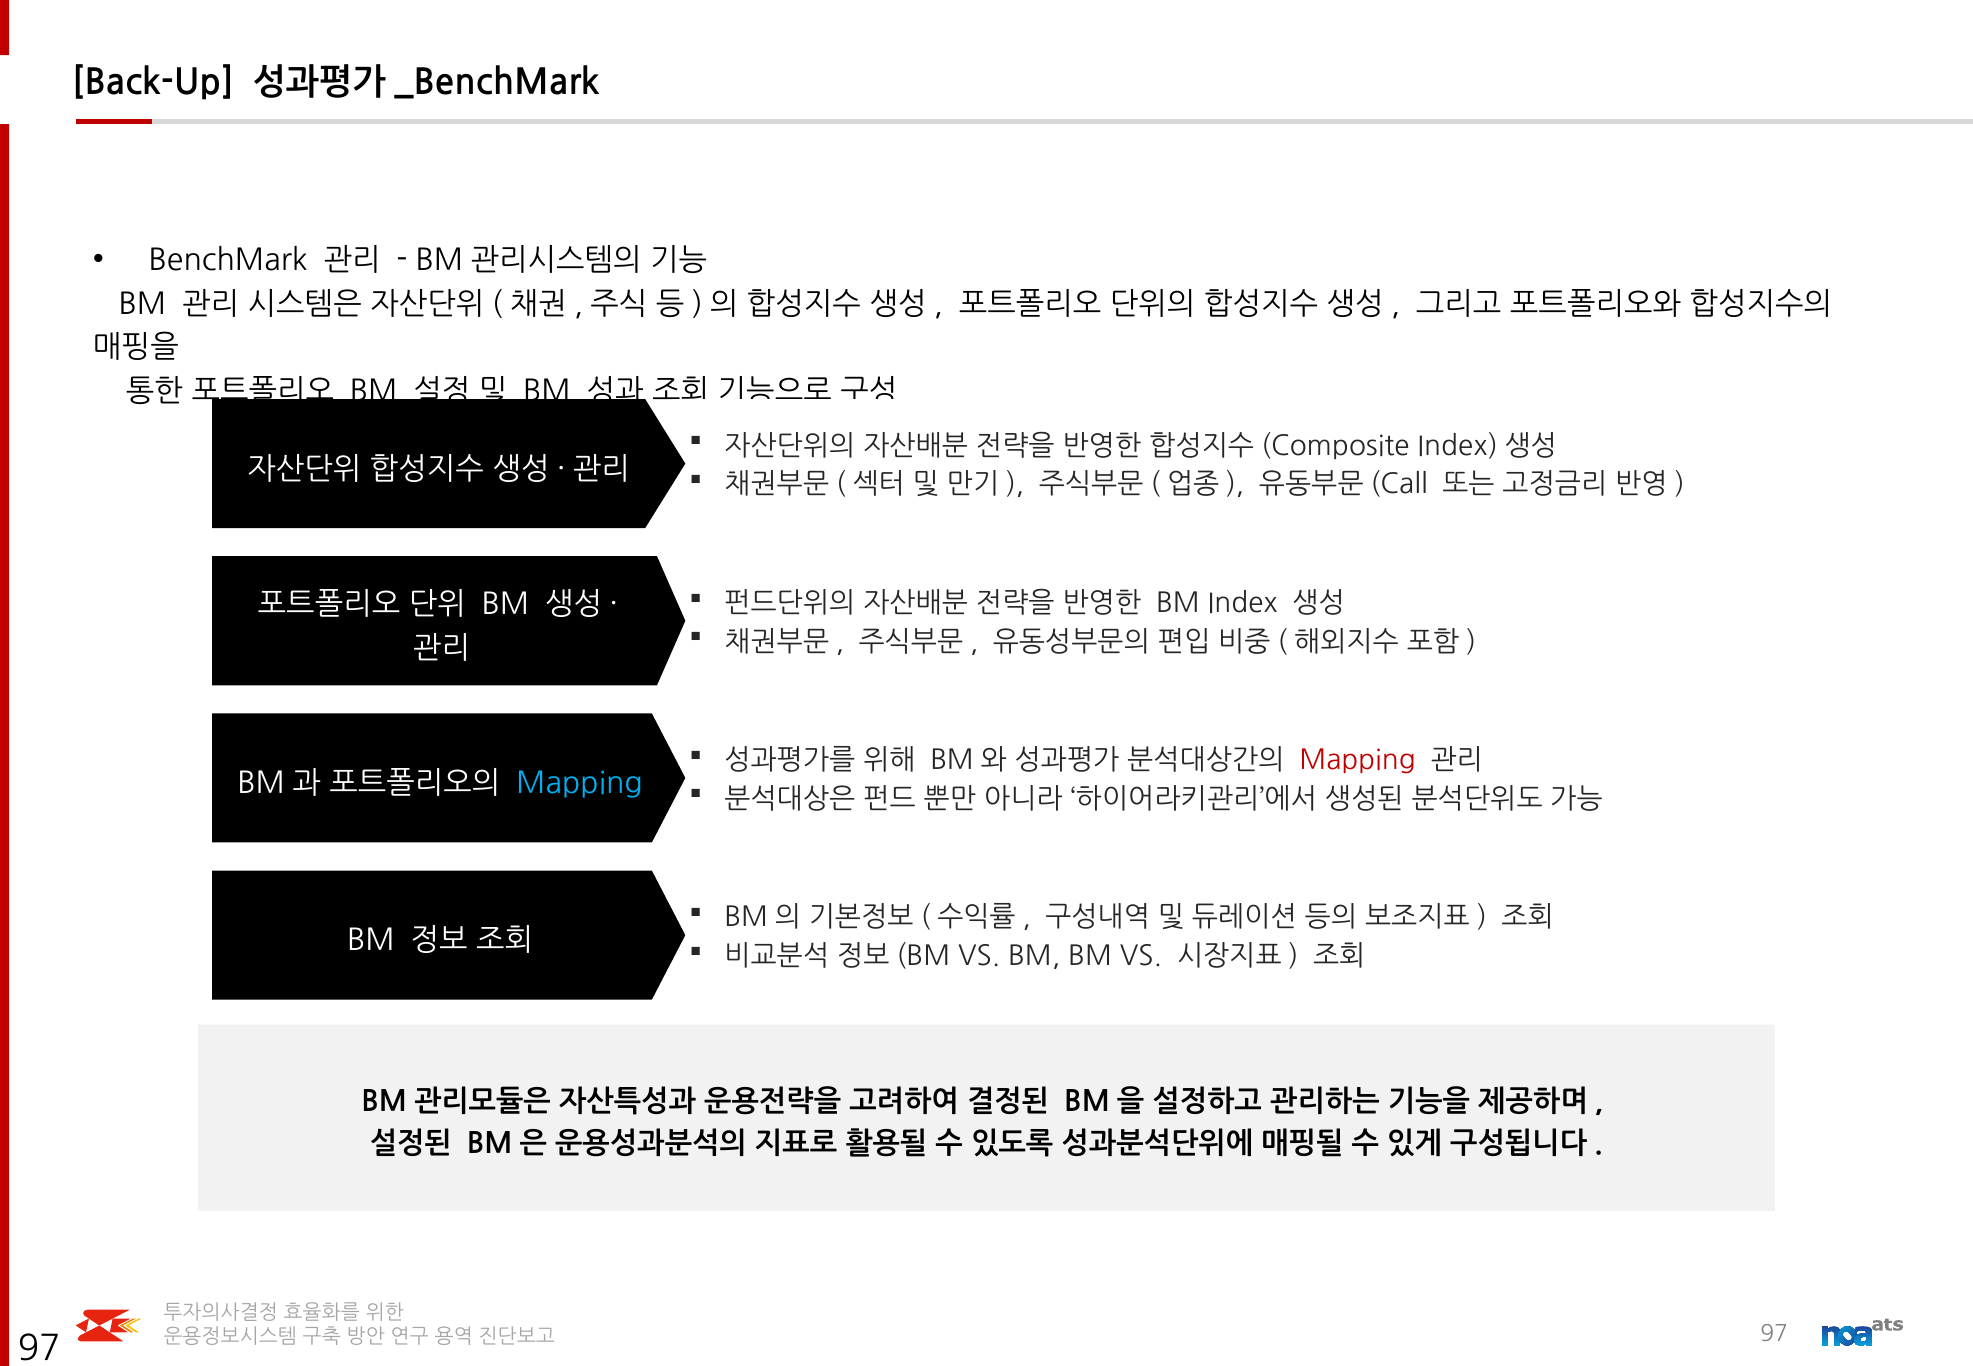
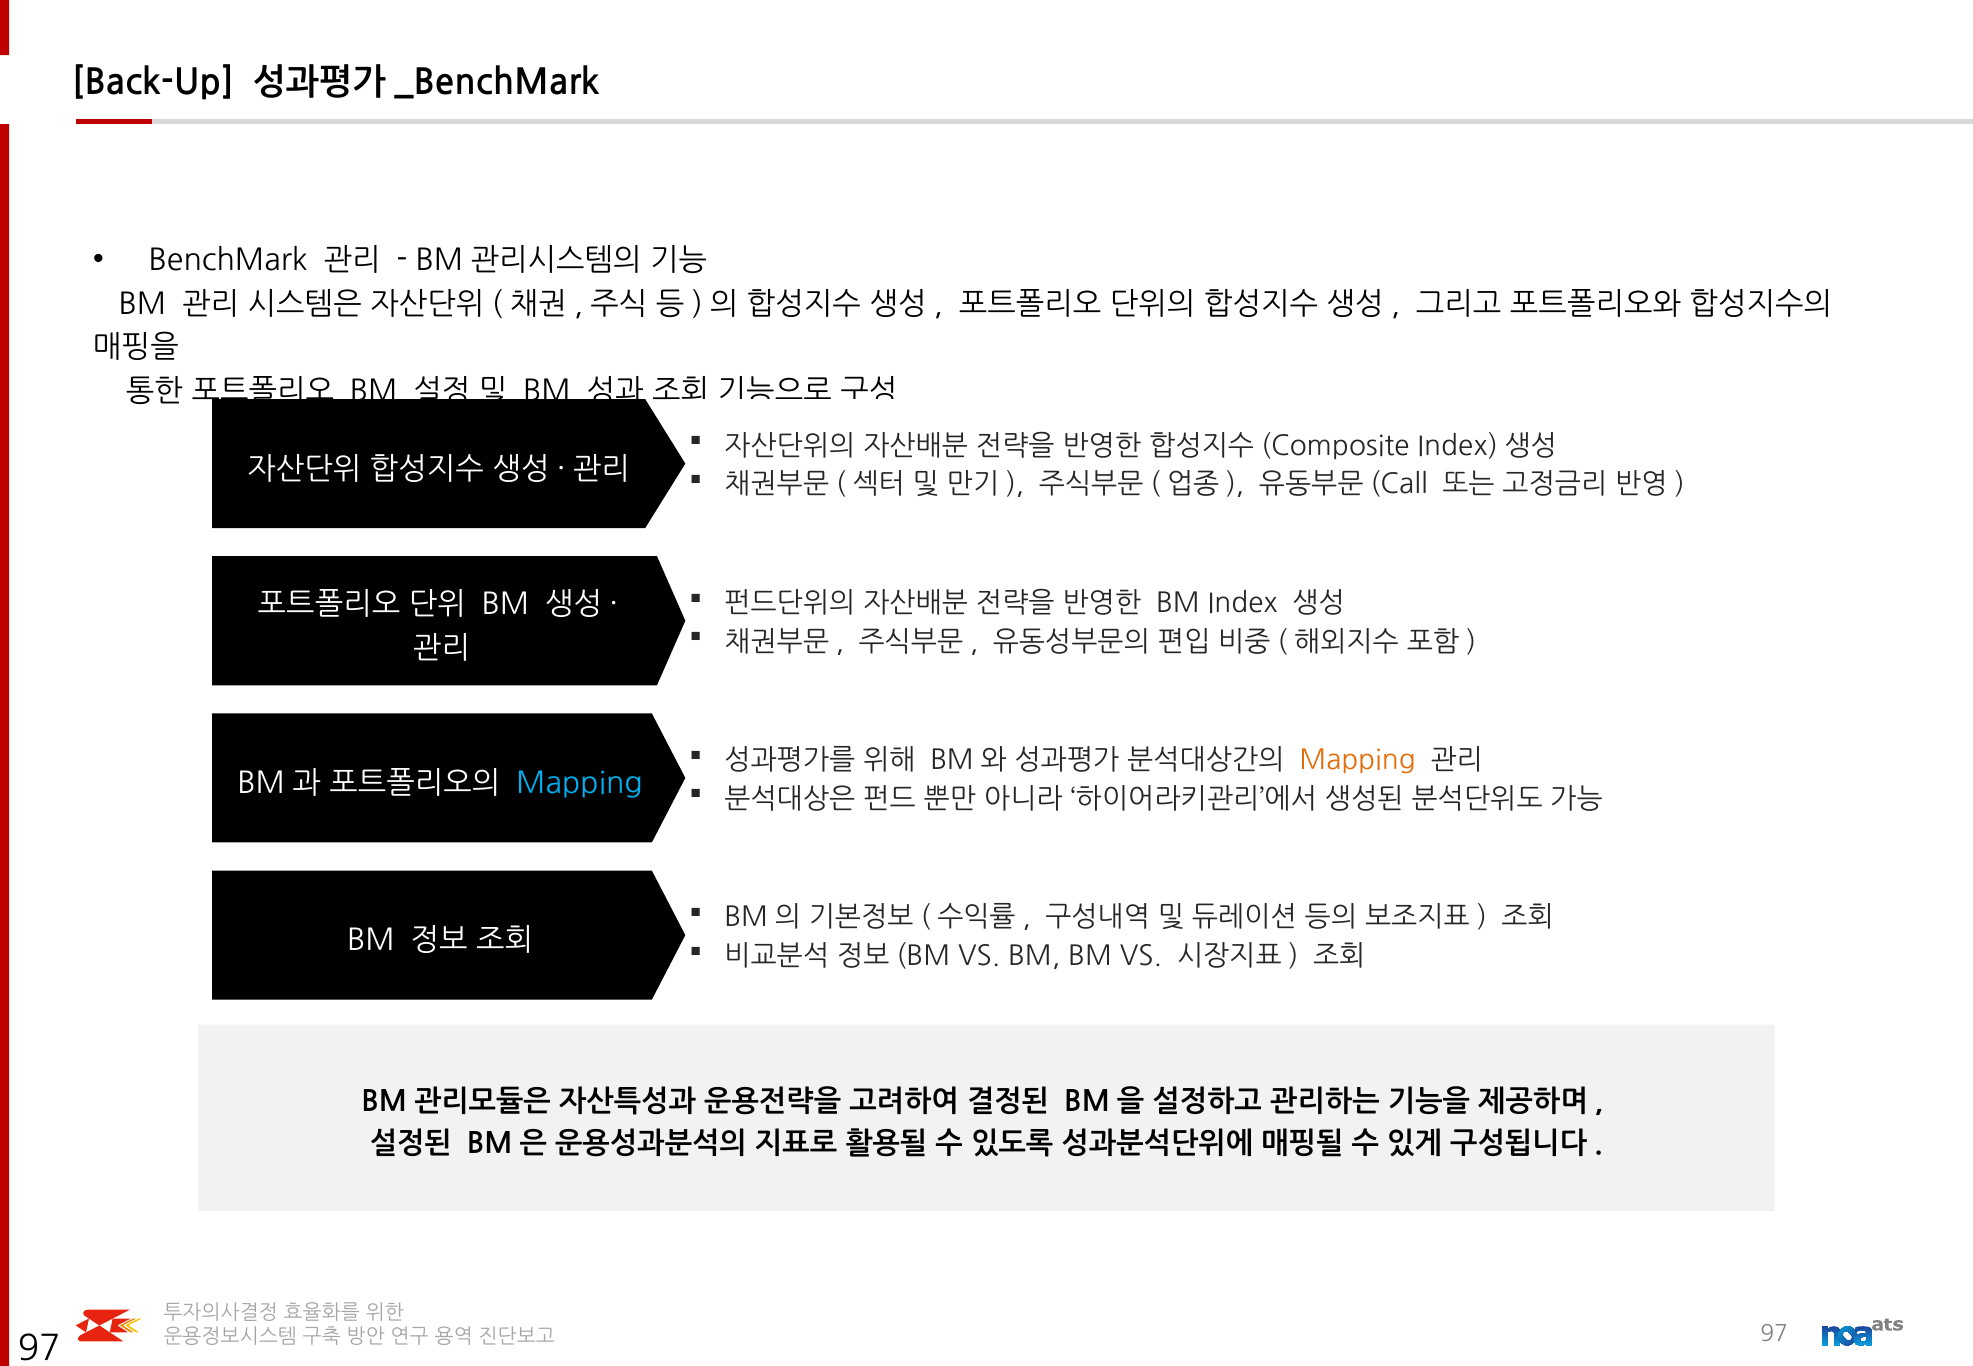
Mapping colour: red -> orange (1358, 761)
